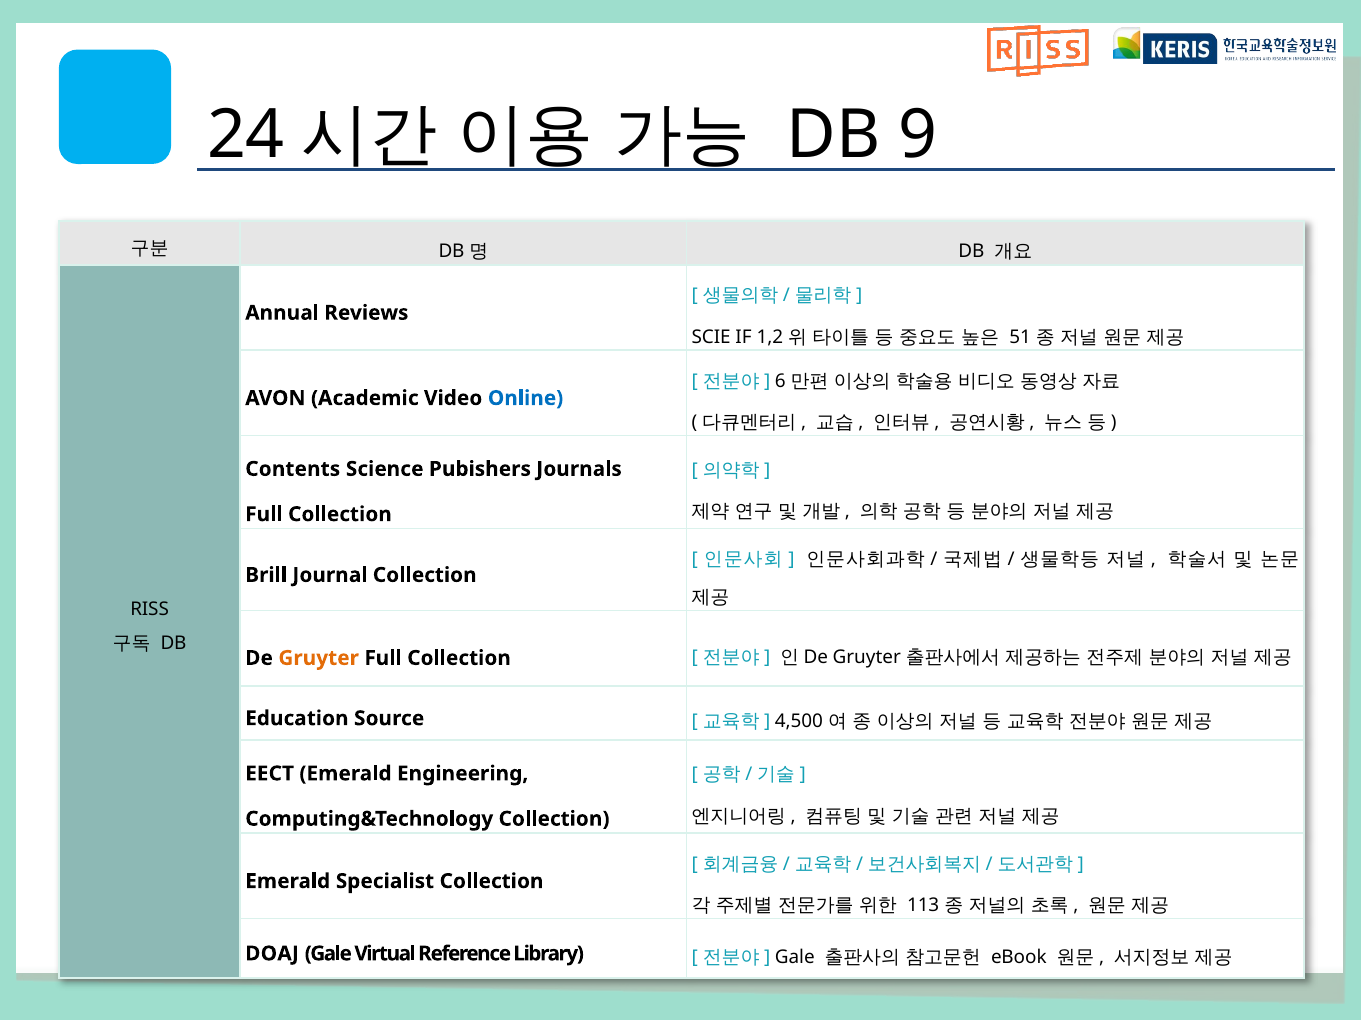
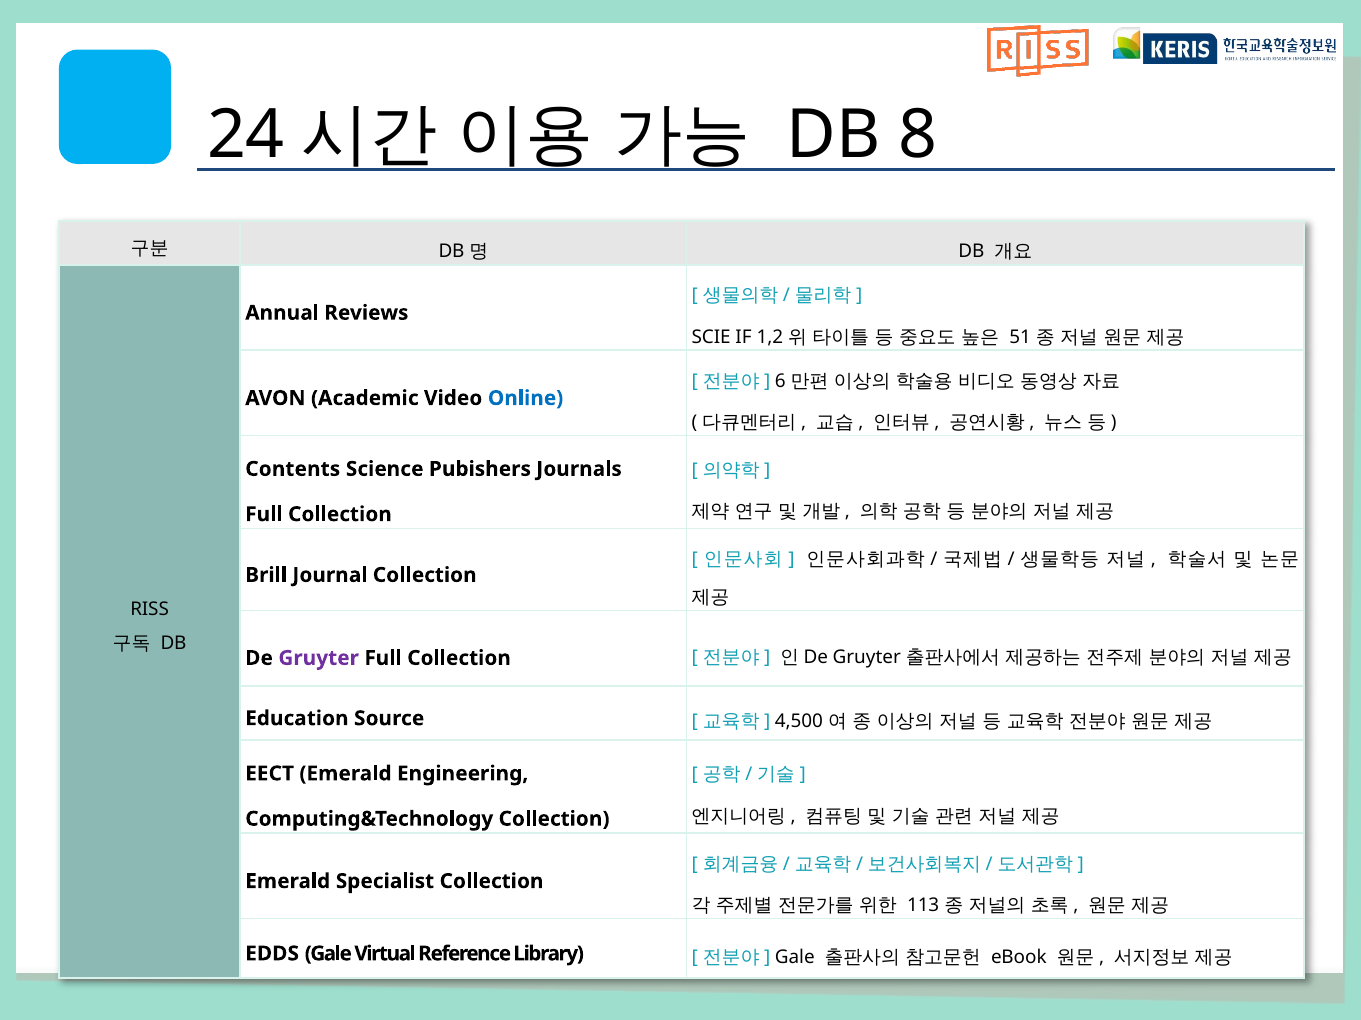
9: 9 -> 8 (918, 135)
Gruyter colour: orange -> purple (319, 659)
DOAJ: DOAJ -> EDDS (272, 954)
